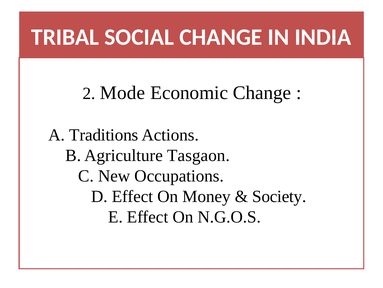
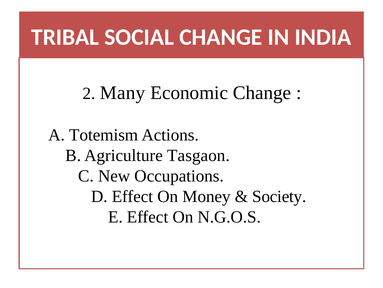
Mode: Mode -> Many (122, 93)
Traditions: Traditions -> Totemism (104, 135)
